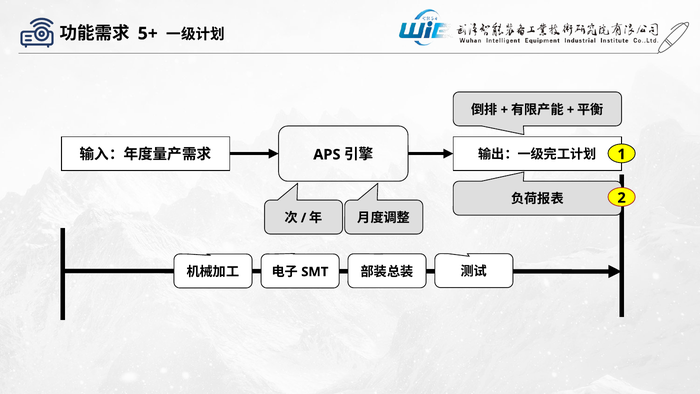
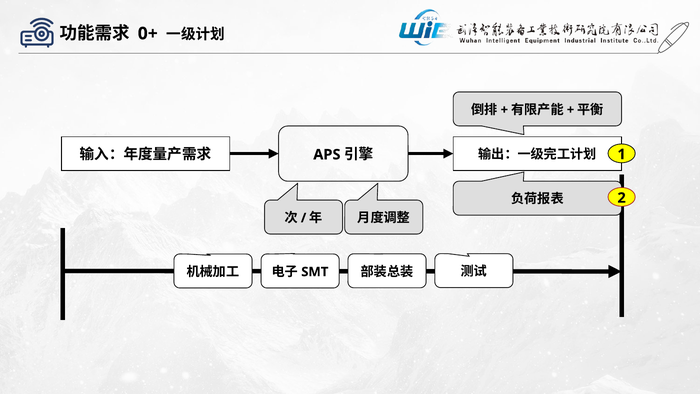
5+: 5+ -> 0+ (148, 34)
